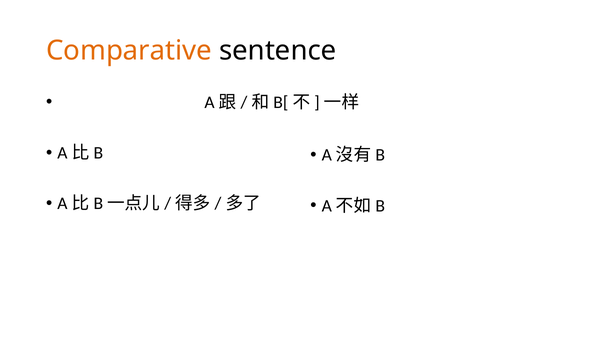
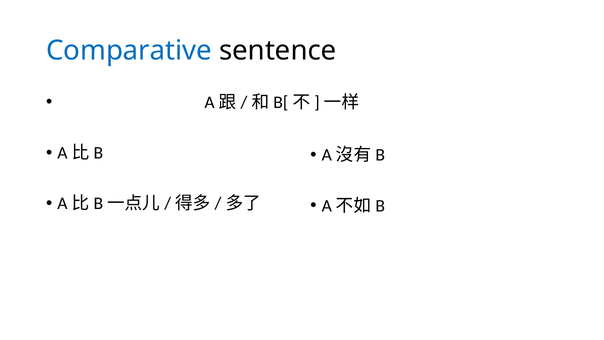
Comparative colour: orange -> blue (129, 51)
